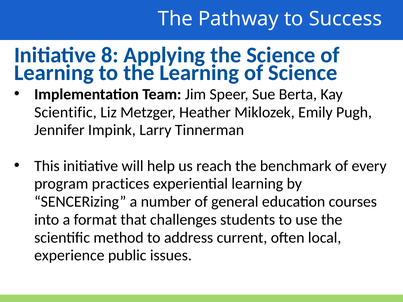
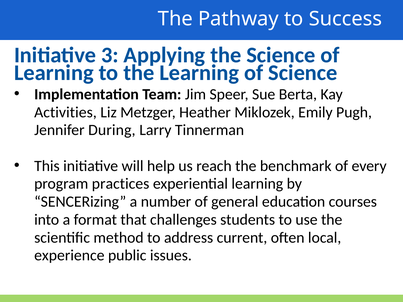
8: 8 -> 3 (110, 55)
Scientific: Scientific -> Activities (65, 112)
Impink: Impink -> During (112, 130)
